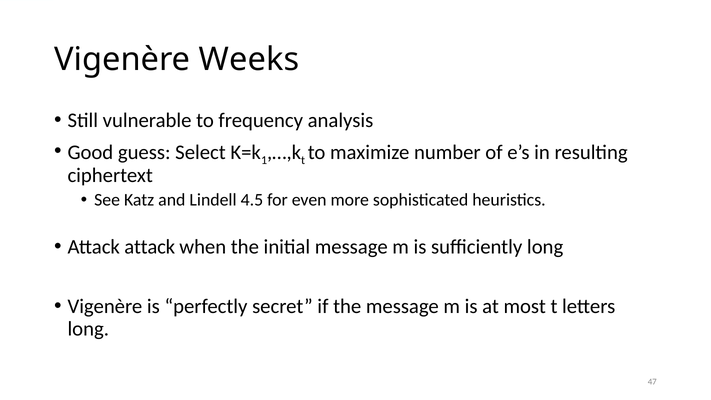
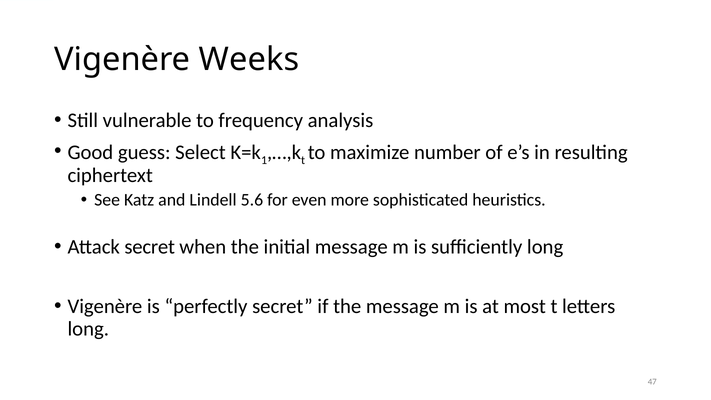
4.5: 4.5 -> 5.6 (252, 200)
Attack attack: attack -> secret (150, 247)
